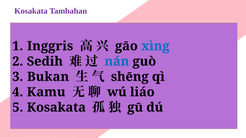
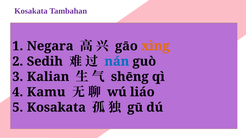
Inggris: Inggris -> Negara (50, 46)
xìng colour: blue -> orange (155, 46)
Bukan: Bukan -> Kalian (48, 77)
